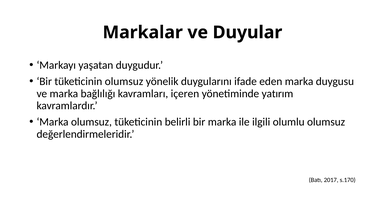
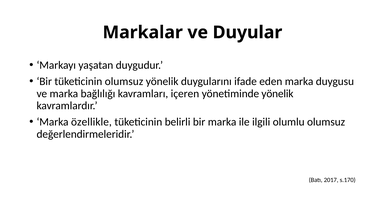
yönetiminde yatırım: yatırım -> yönelik (277, 93)
Marka olumsuz: olumsuz -> özellikle (91, 122)
